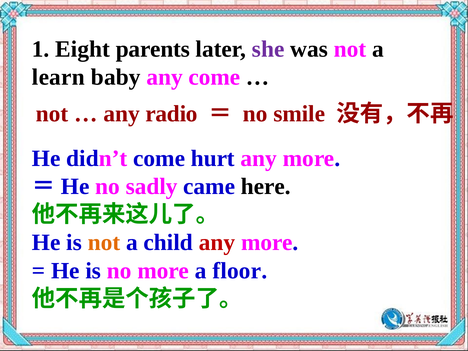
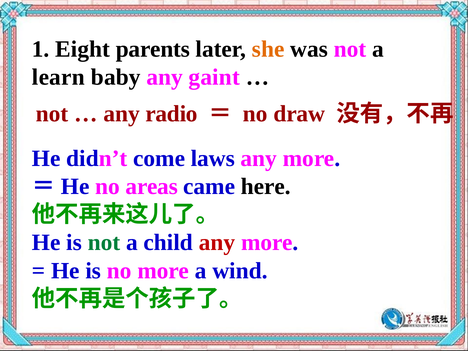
she colour: purple -> orange (268, 49)
any come: come -> gaint (214, 77)
smile: smile -> draw (299, 114)
hurt: hurt -> laws (213, 158)
sadly: sadly -> areas (152, 186)
not colour: orange -> green (104, 243)
floor: floor -> wind (240, 271)
